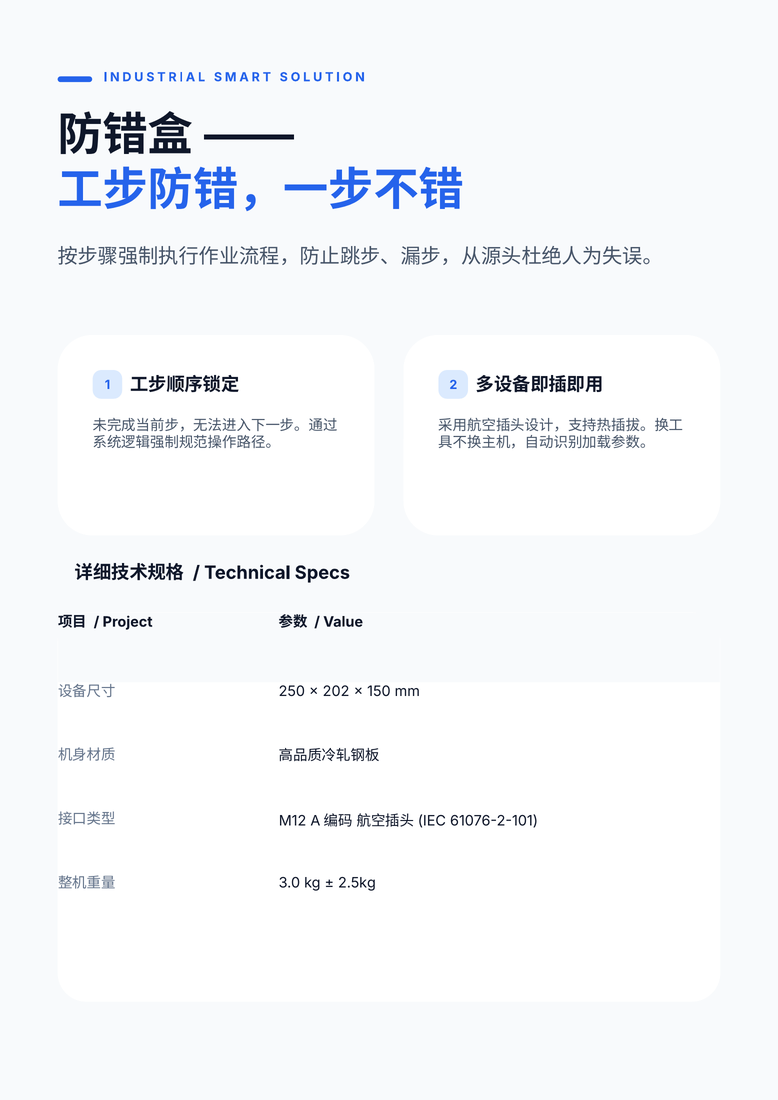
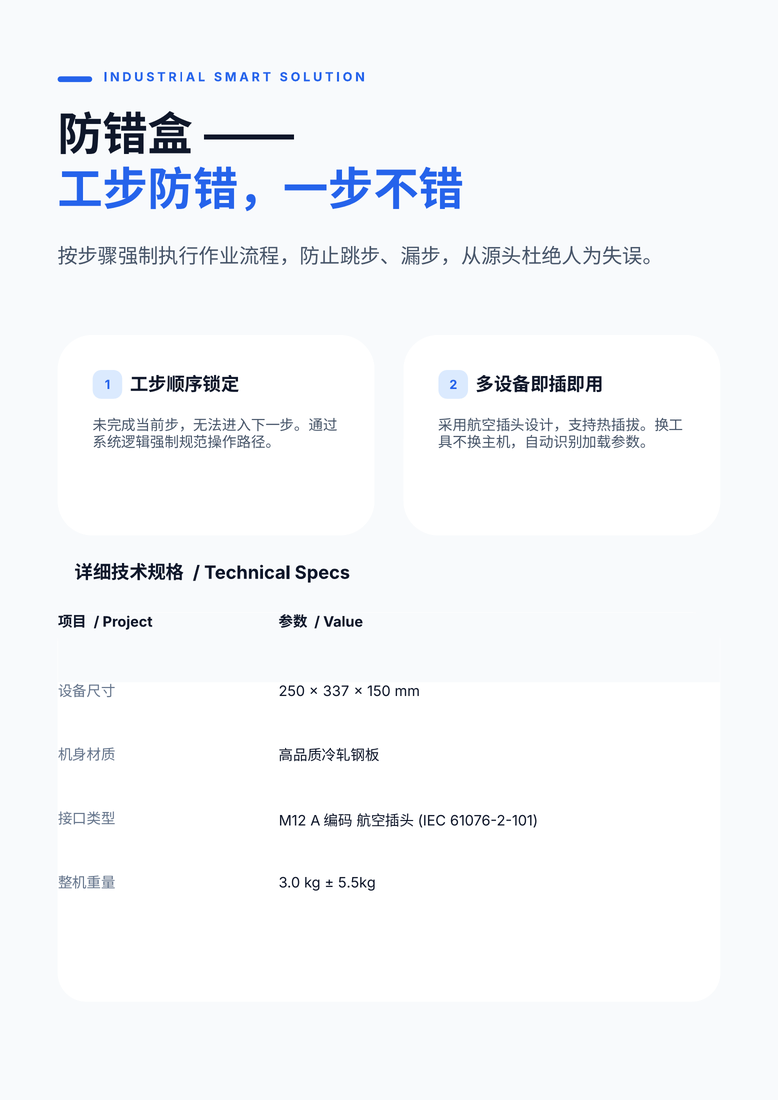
202: 202 -> 337 (336, 691)
2.5kg: 2.5kg -> 5.5kg (357, 883)
